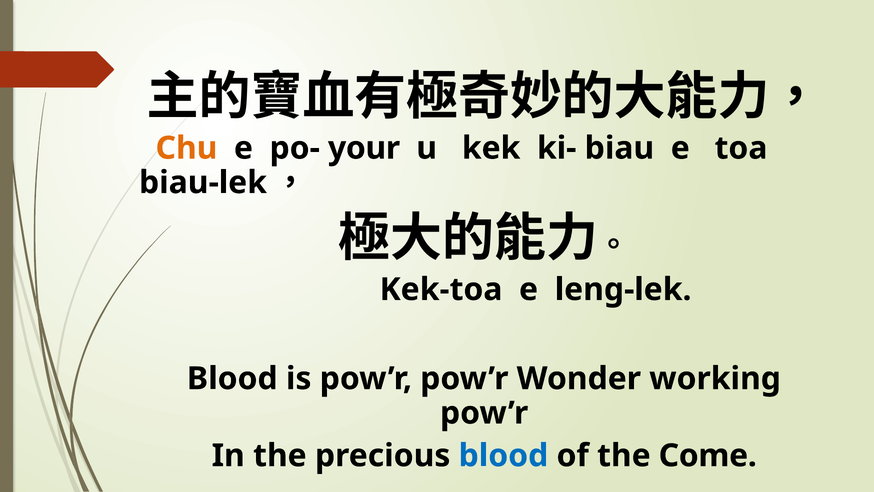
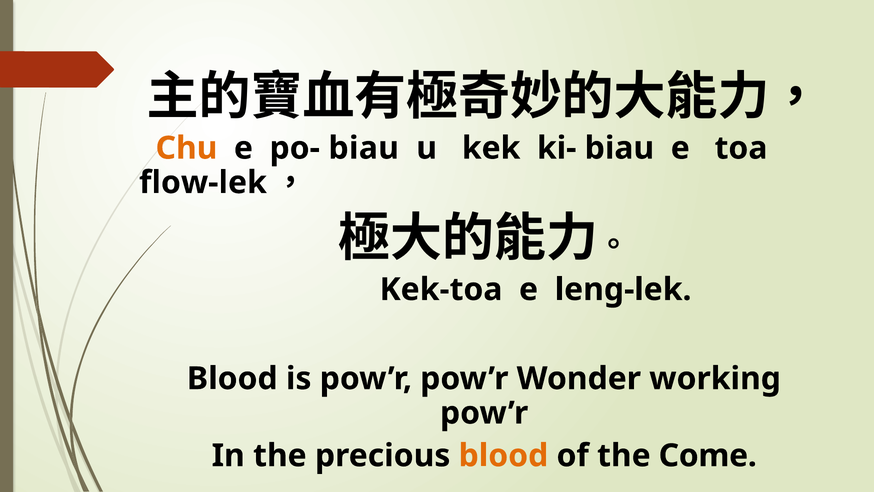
po- your: your -> biau (364, 148)
biau-lek: biau-lek -> flow-lek (203, 182)
blood colour: blue -> orange (503, 455)
